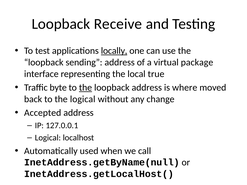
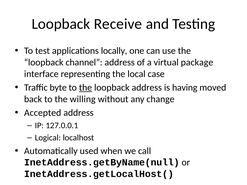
locally underline: present -> none (114, 51)
sending: sending -> channel (84, 62)
true: true -> case (156, 74)
where: where -> having (185, 88)
the logical: logical -> willing (83, 99)
